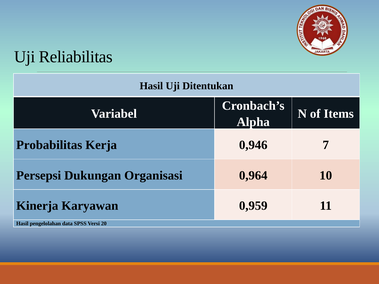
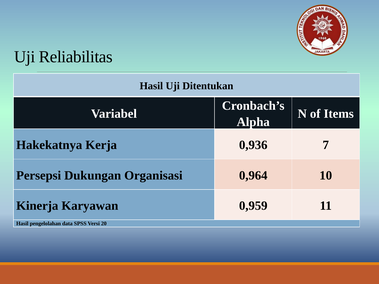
Probabilitas: Probabilitas -> Hakekatnya (49, 145)
0,946: 0,946 -> 0,936 (253, 145)
